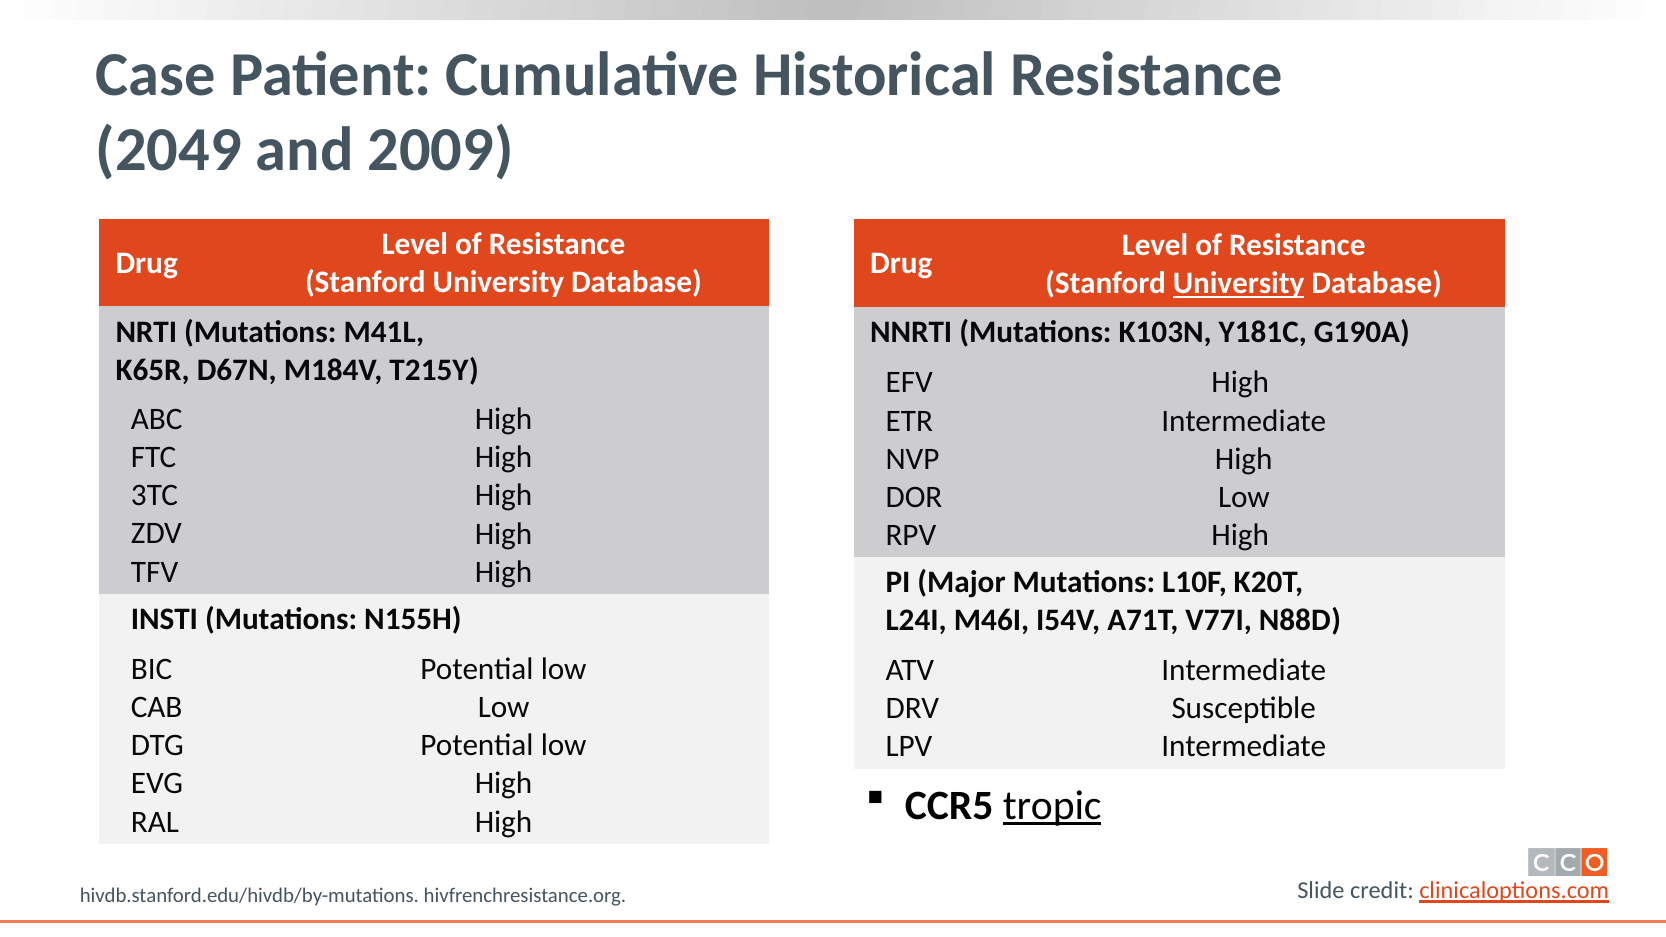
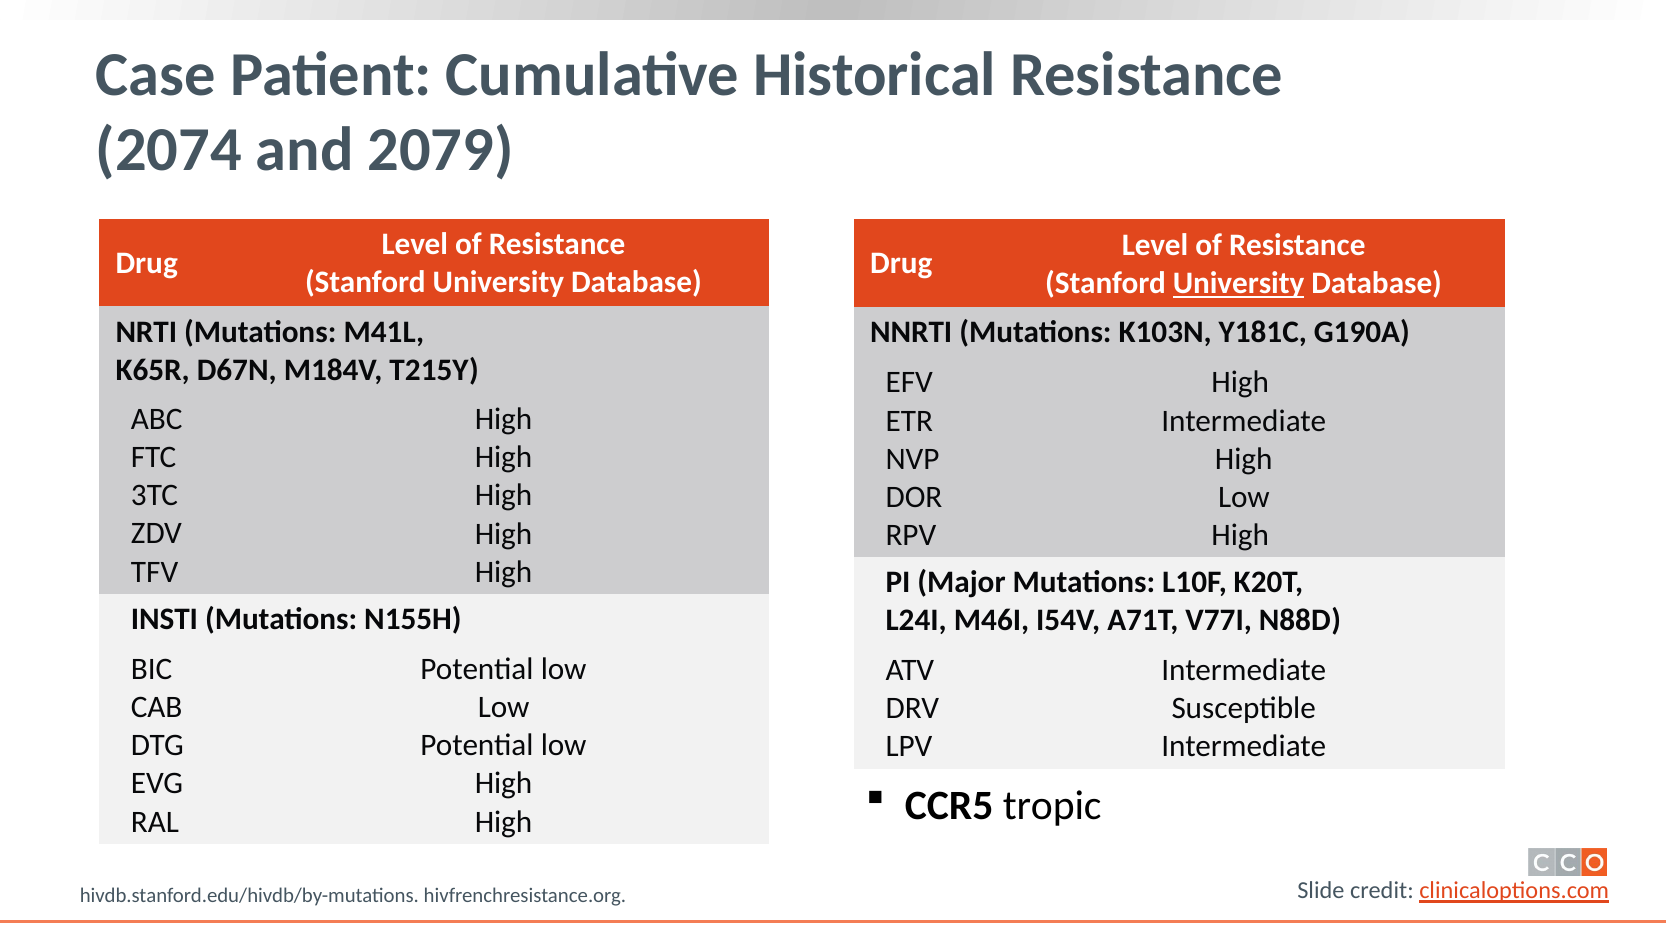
2049: 2049 -> 2074 (169, 150)
2009: 2009 -> 2079 (441, 150)
tropic underline: present -> none (1052, 806)
